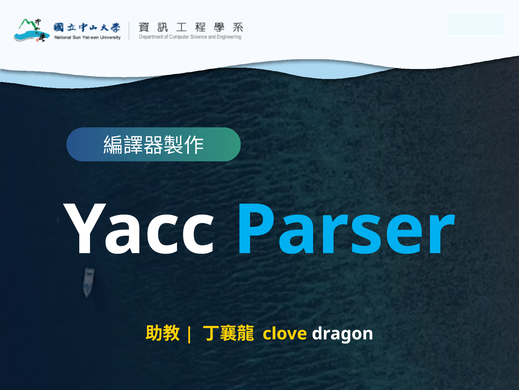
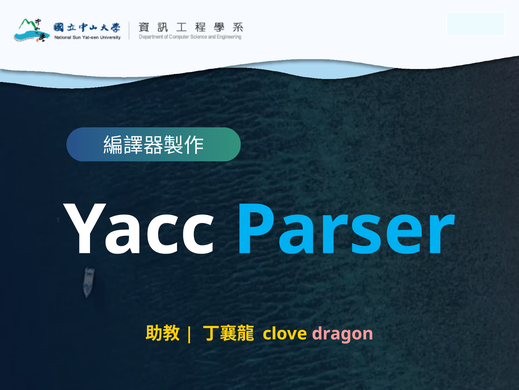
dragon colour: white -> pink (343, 333)
